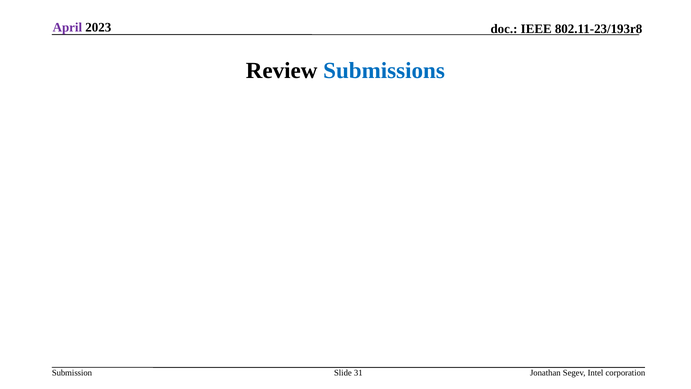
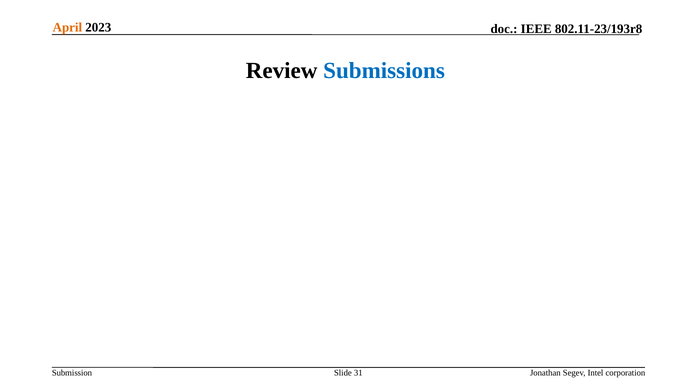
April colour: purple -> orange (67, 27)
